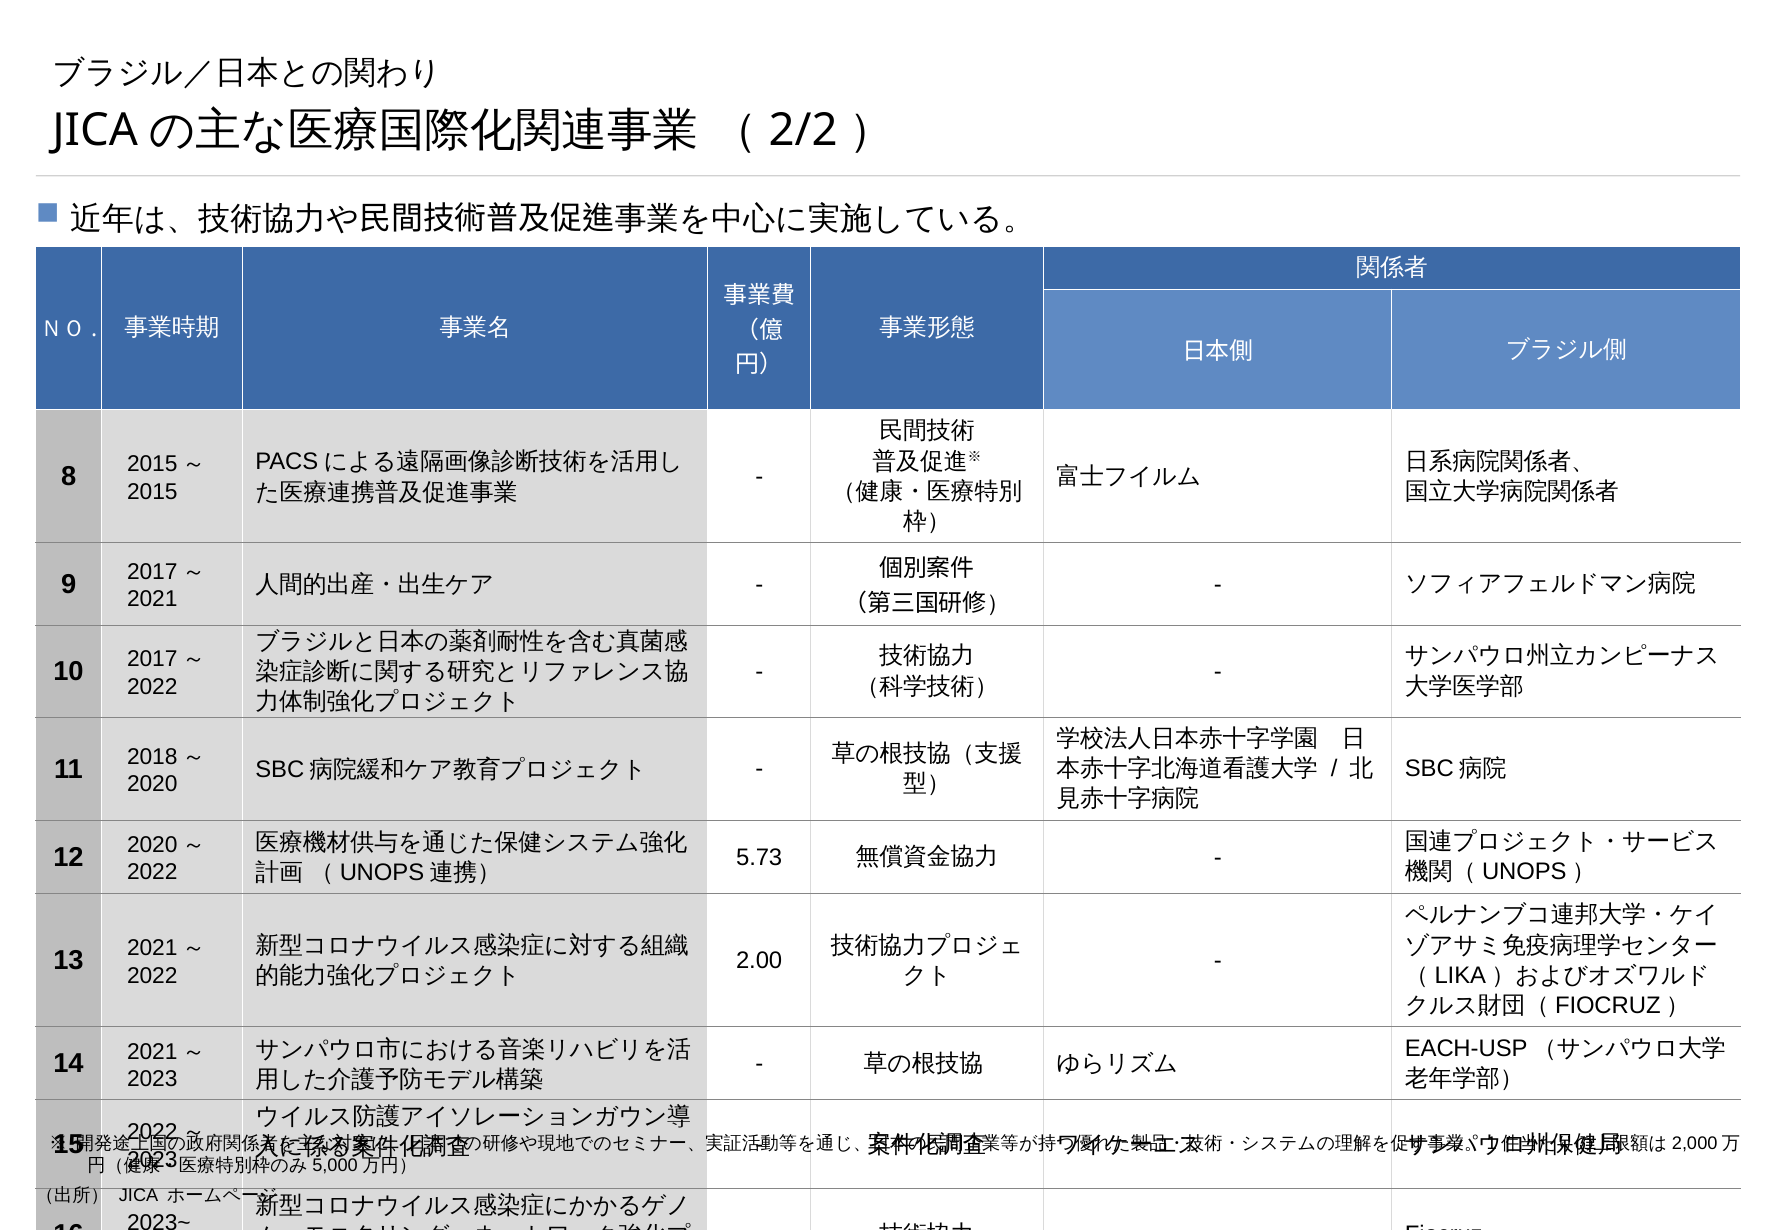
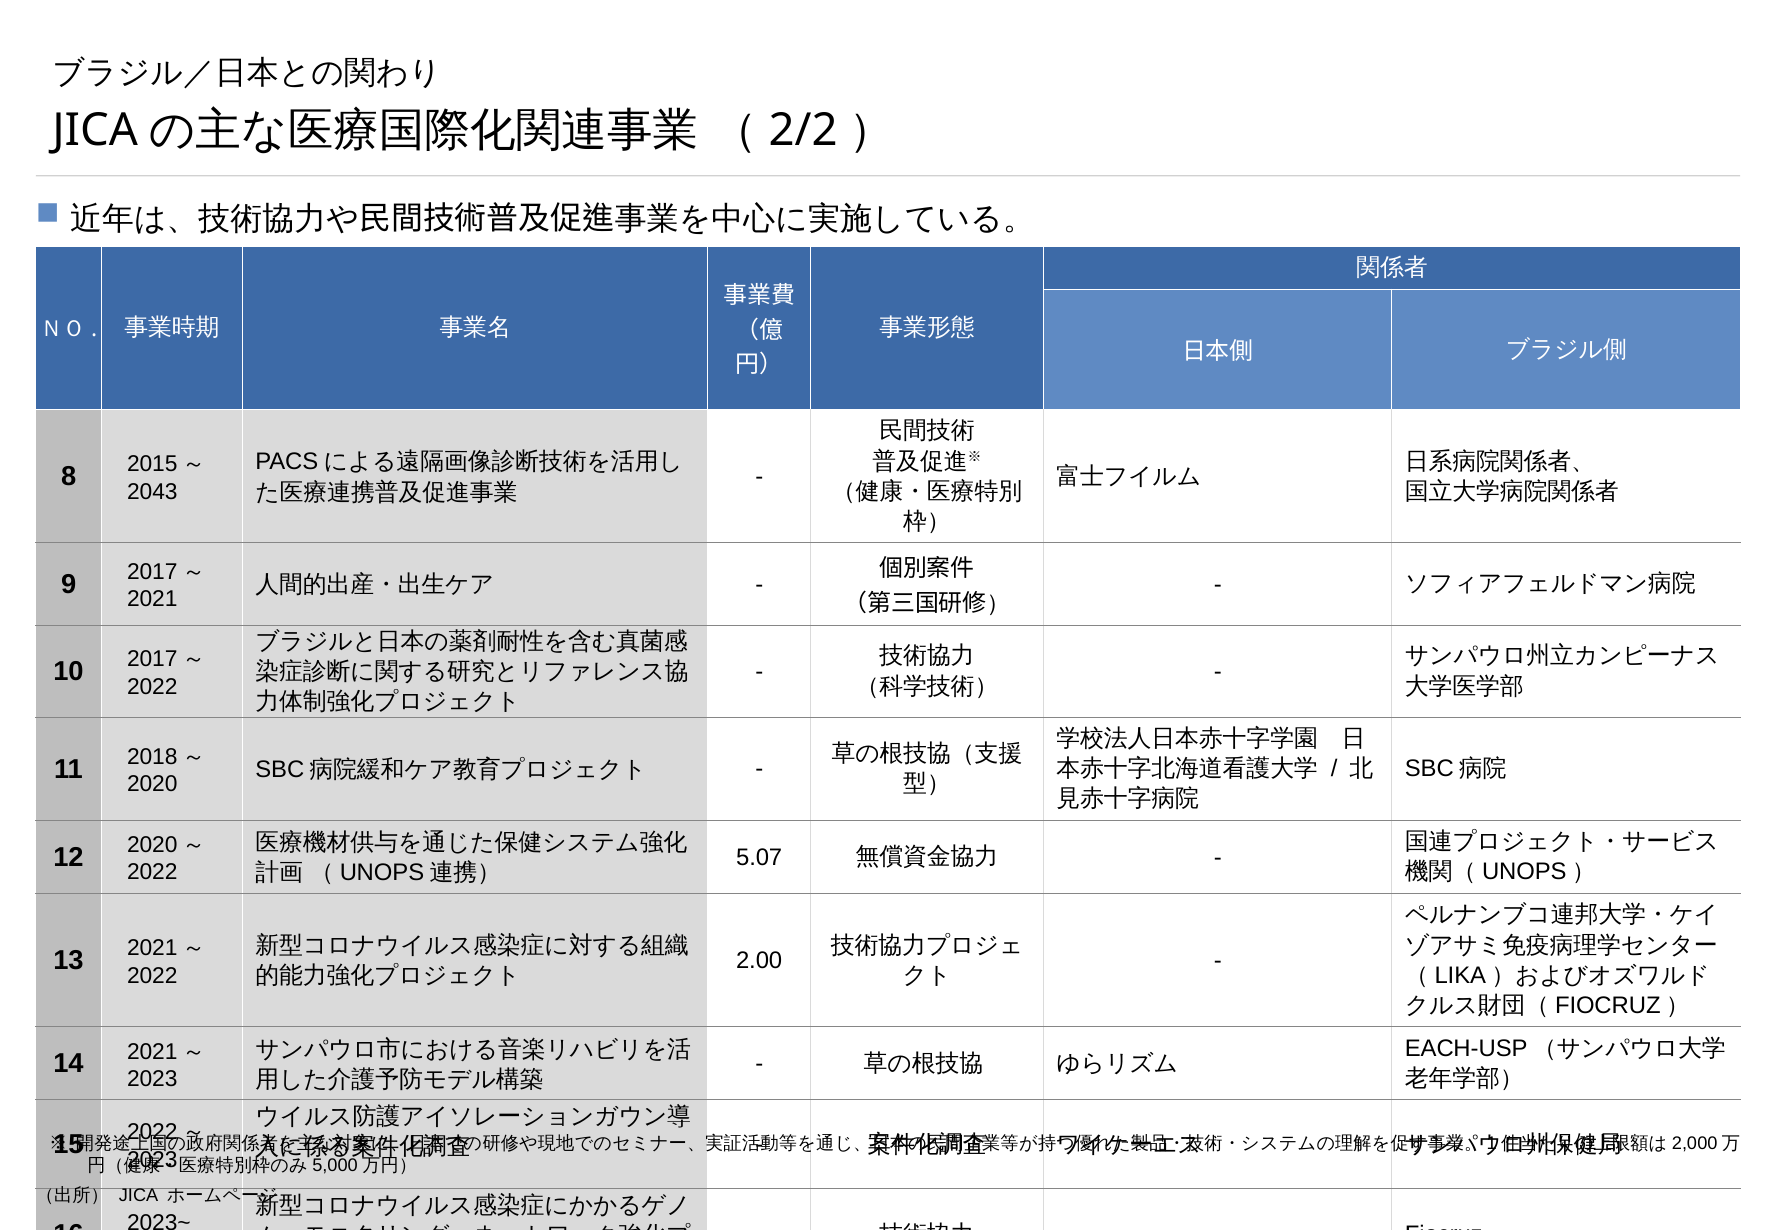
2015: 2015 -> 2043 (152, 492)
5.73: 5.73 -> 5.07 (759, 857)
